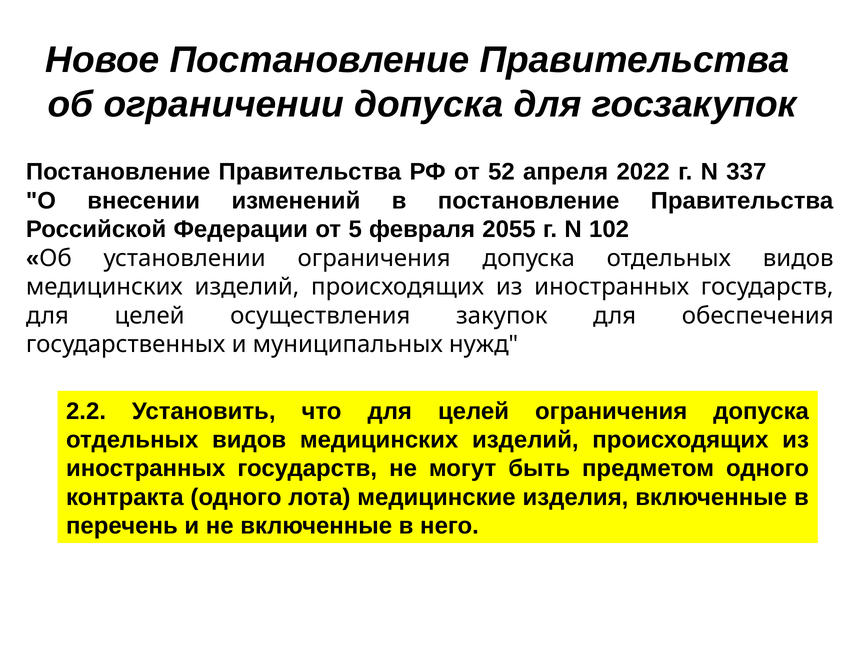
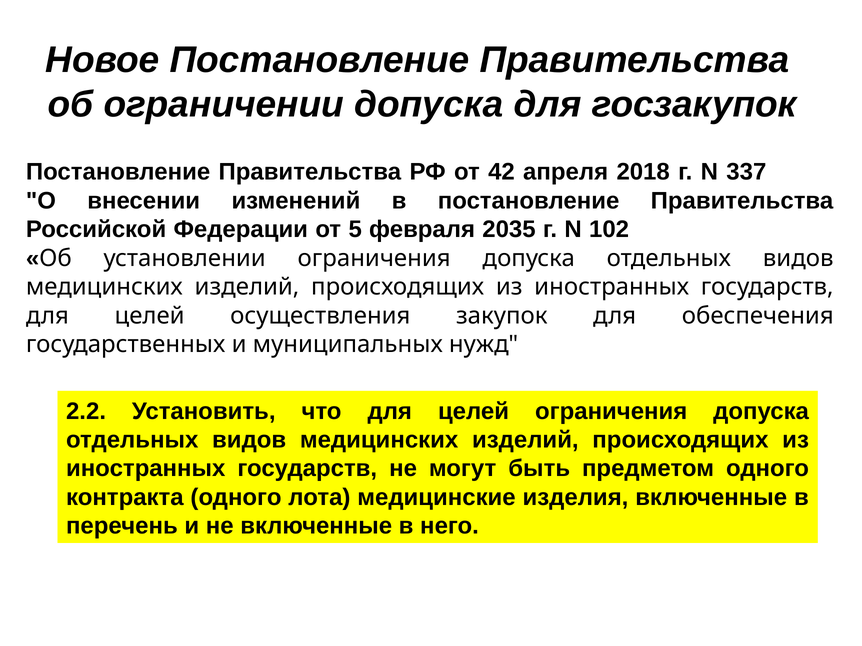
52: 52 -> 42 (501, 172)
2022: 2022 -> 2018 (643, 172)
2055: 2055 -> 2035 (509, 230)
